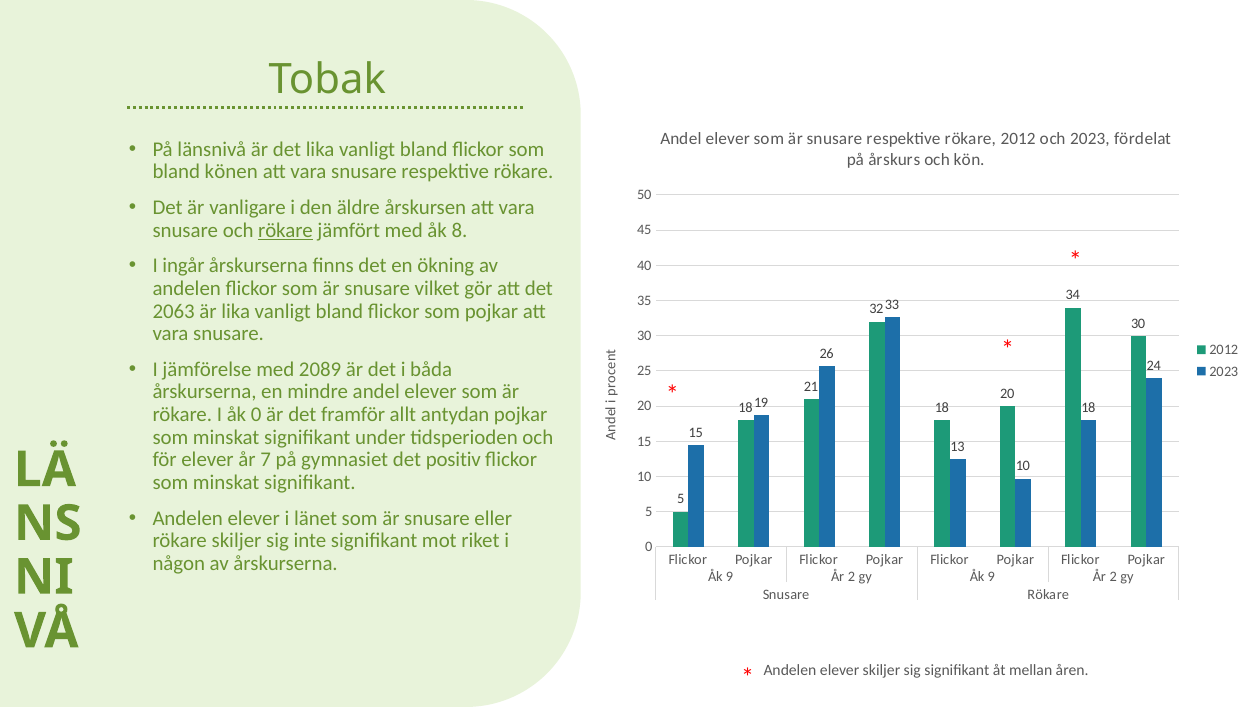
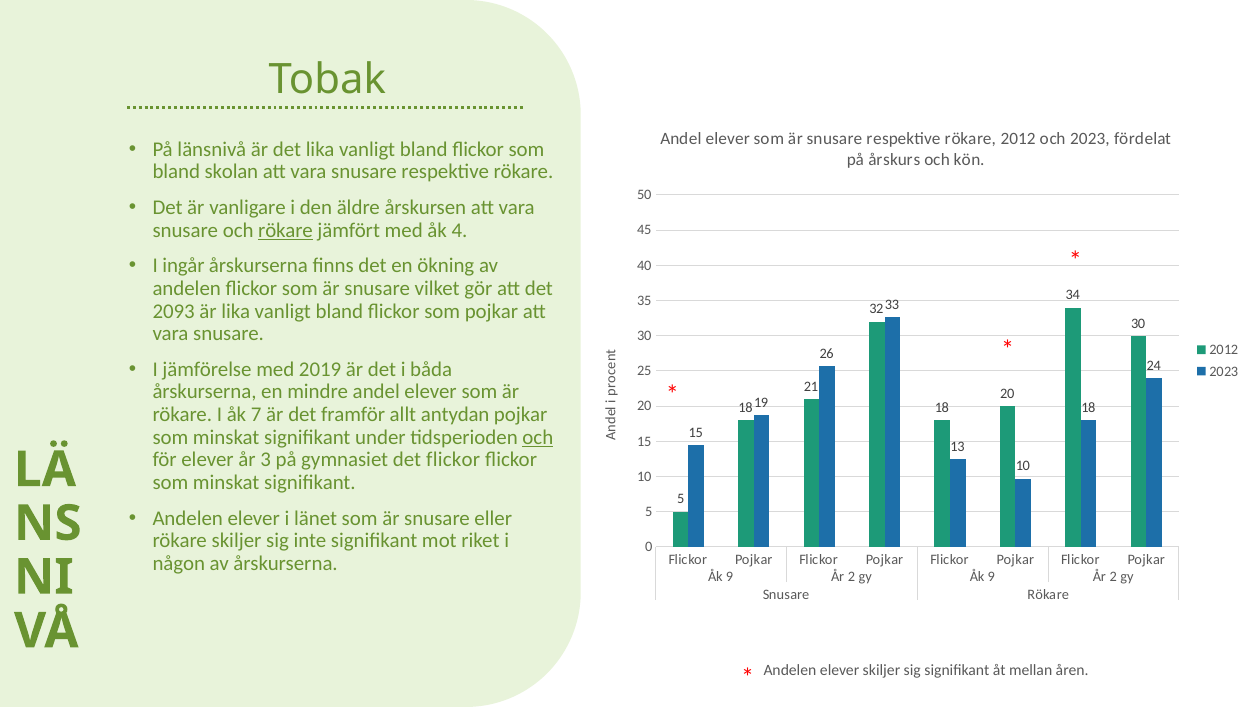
könen: könen -> skolan (231, 172)
8: 8 -> 4 (460, 230)
2063: 2063 -> 2093 (174, 311)
2089: 2089 -> 2019 (320, 369)
åk 0: 0 -> 7 (256, 414)
och underline: none -> present (538, 437)
7: 7 -> 3 (266, 459)
det positiv: positiv -> flickor (453, 459)
